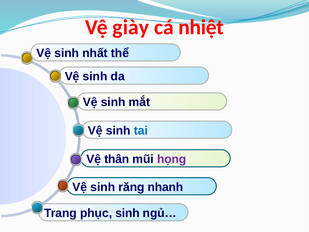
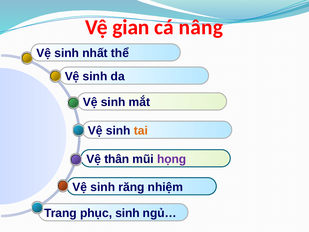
giày: giày -> gian (131, 27)
nhiệt: nhiệt -> nâng (201, 27)
tai colour: blue -> orange (141, 130)
nhanh: nhanh -> nhiệm (165, 187)
